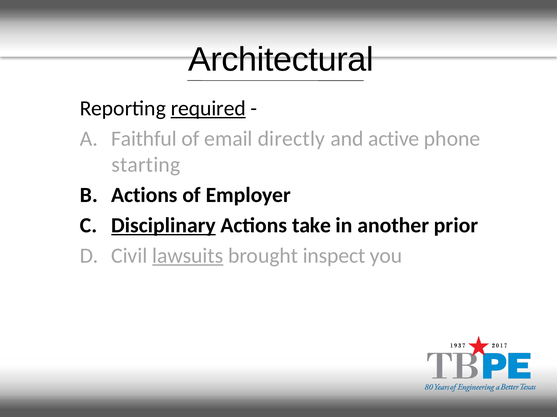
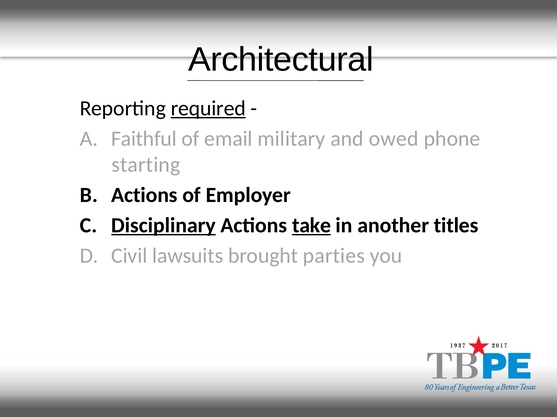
directly: directly -> military (291, 139)
active: active -> owed (394, 139)
take underline: none -> present (312, 226)
prior: prior -> titles (456, 226)
lawsuits underline: present -> none (188, 256)
inspect: inspect -> parties (334, 256)
